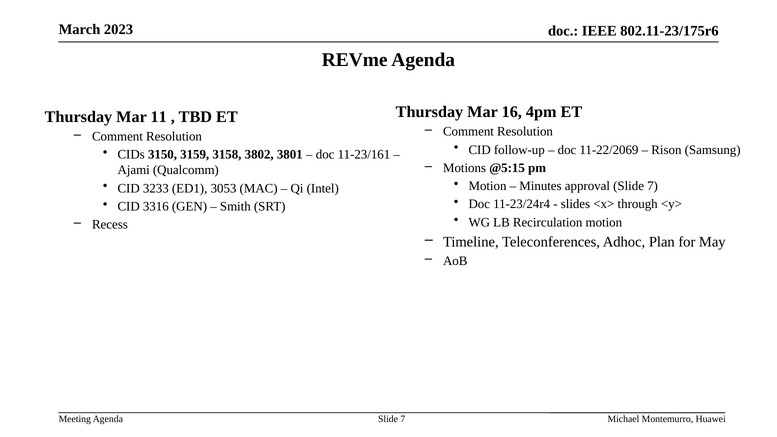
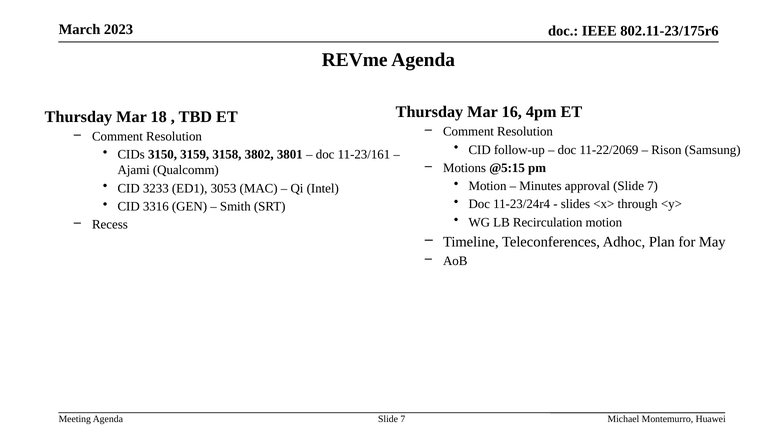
11: 11 -> 18 (159, 117)
